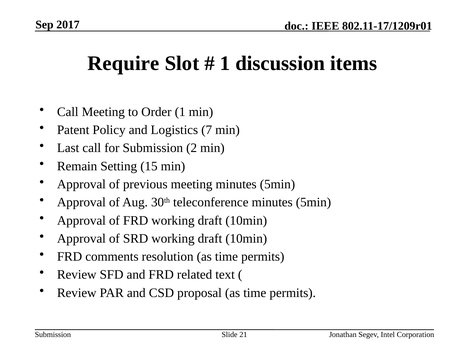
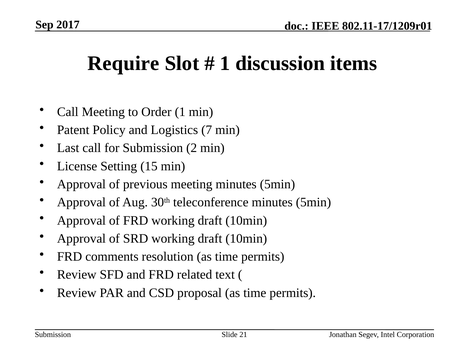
Remain: Remain -> License (77, 166)
